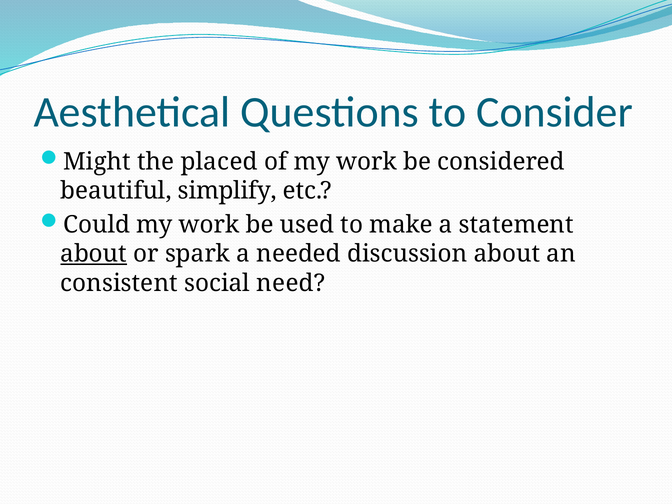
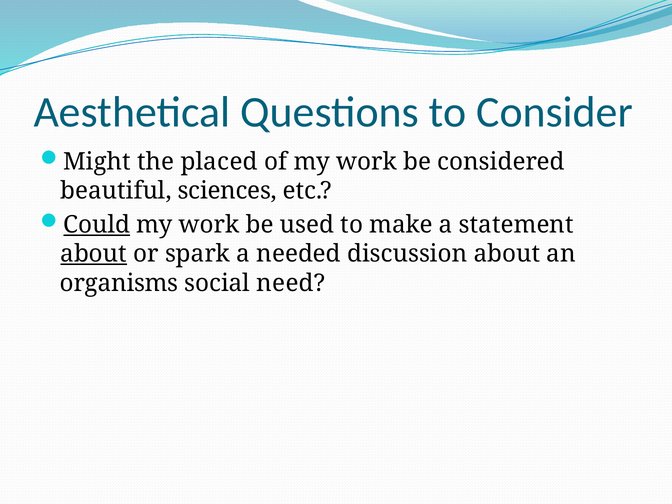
simplify: simplify -> sciences (227, 191)
Could underline: none -> present (97, 225)
consistent: consistent -> organisms (119, 283)
